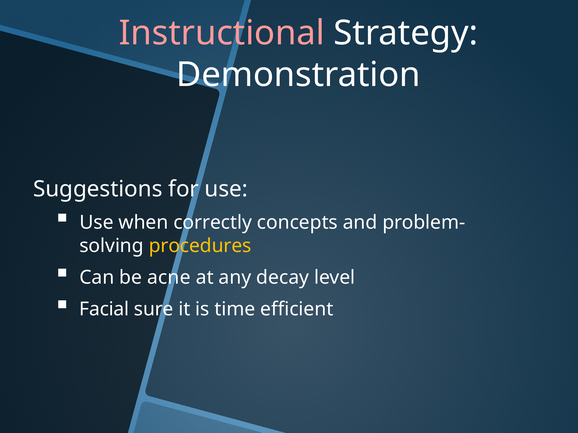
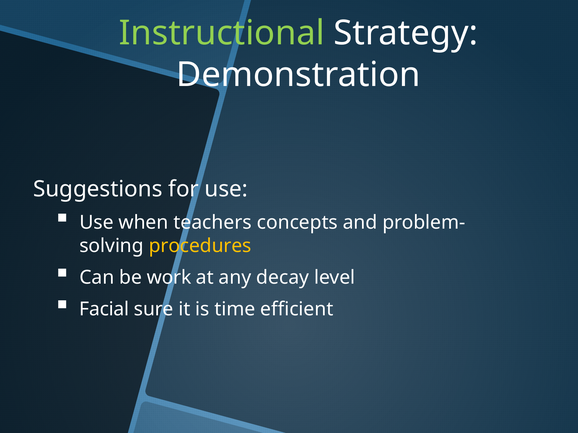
Instructional colour: pink -> light green (222, 33)
correctly: correctly -> teachers (213, 223)
acne: acne -> work (169, 278)
